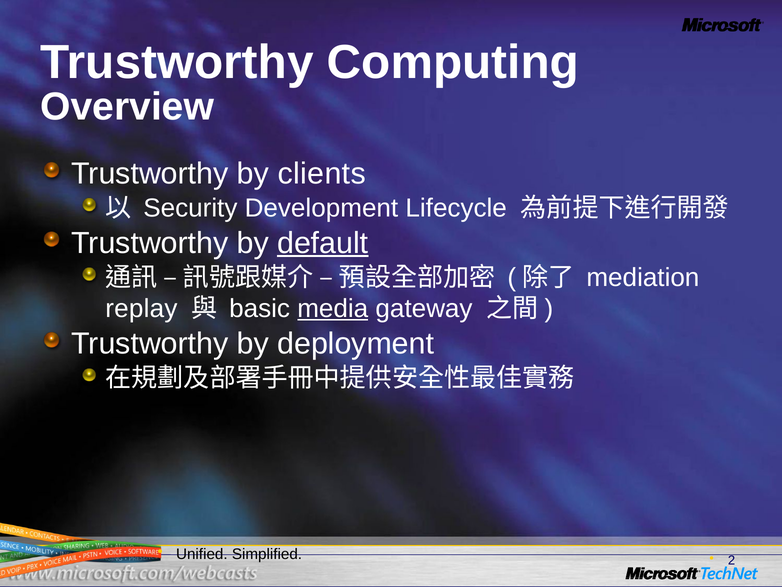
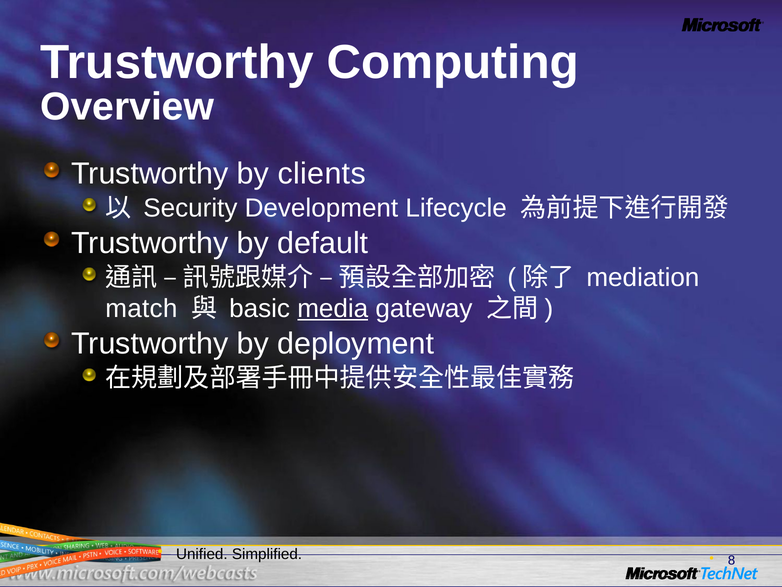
default underline: present -> none (323, 243)
replay: replay -> match (141, 308)
2: 2 -> 8 (732, 560)
